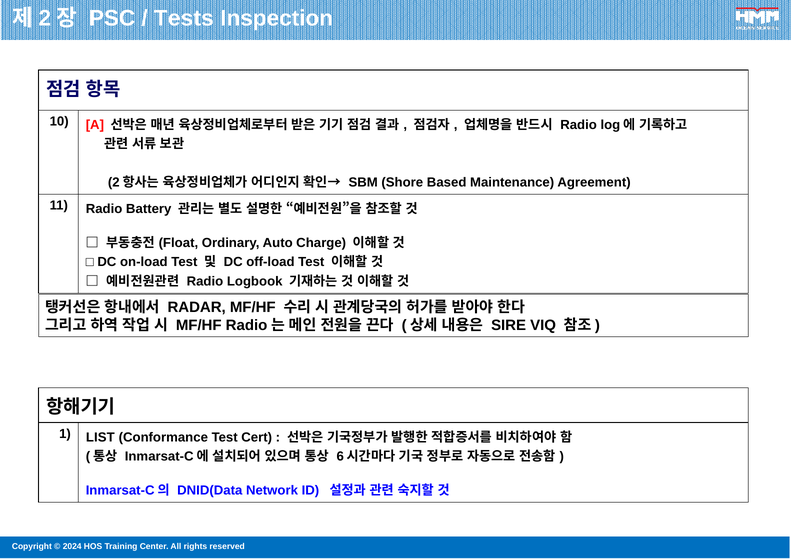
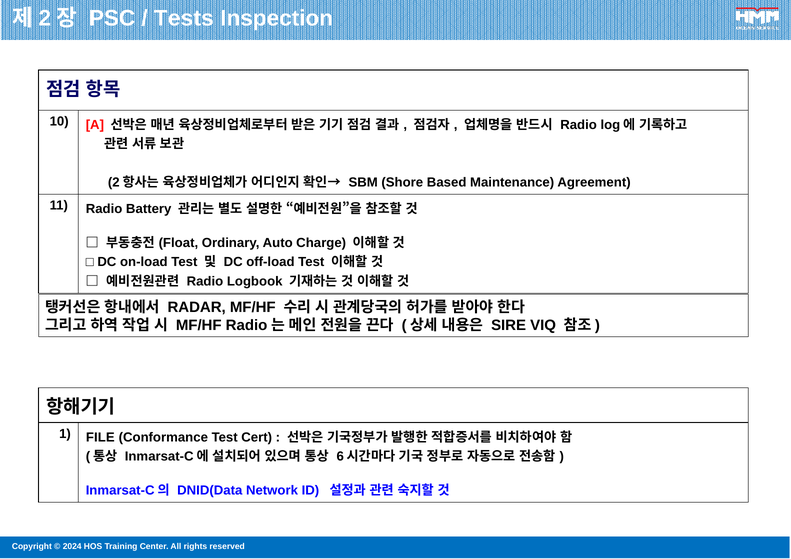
LIST: LIST -> FILE (100, 437)
